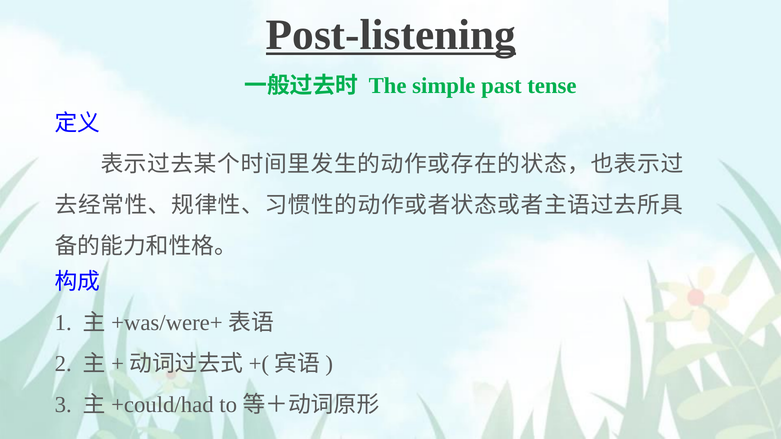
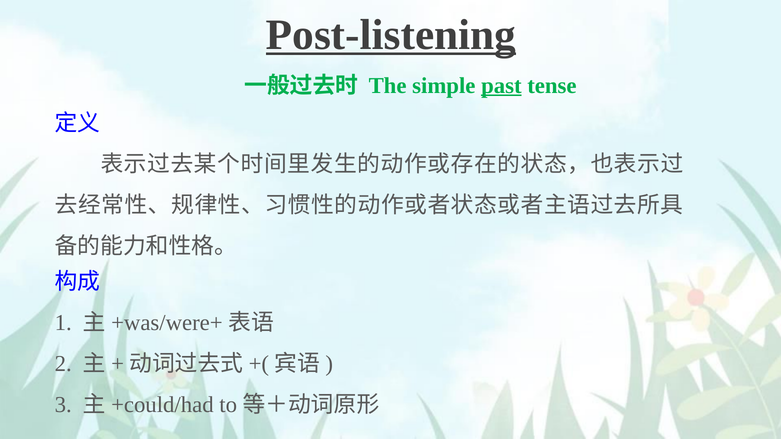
past underline: none -> present (501, 86)
